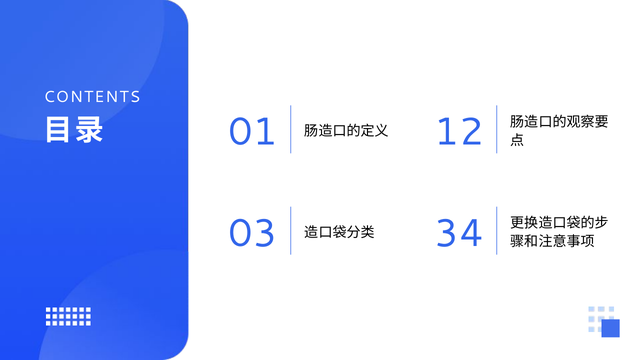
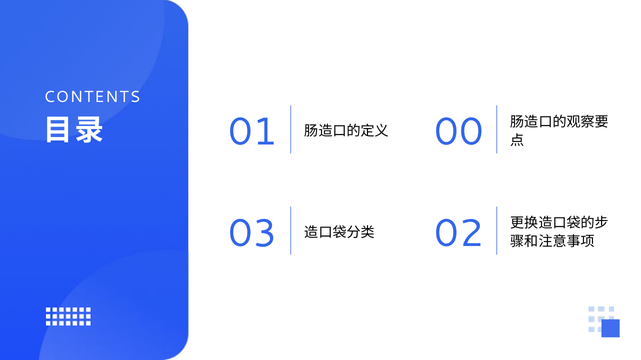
12: 12 -> 00 (459, 132)
34: 34 -> 02 (459, 234)
